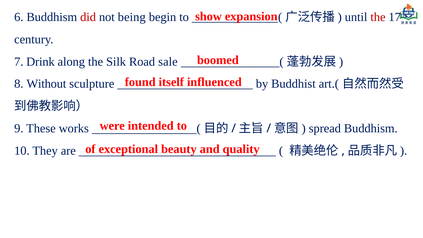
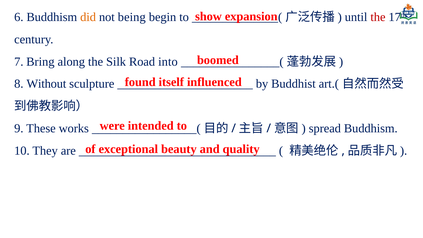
did colour: red -> orange (88, 17)
Drink: Drink -> Bring (40, 62)
sale: sale -> into (168, 62)
